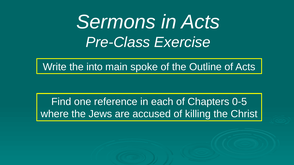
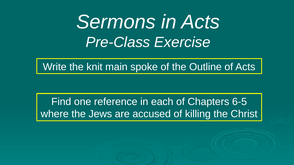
into: into -> knit (94, 67)
0-5: 0-5 -> 6-5 (240, 102)
